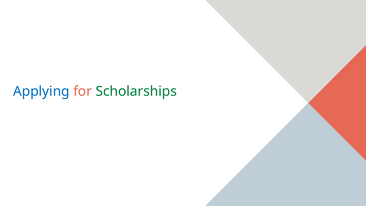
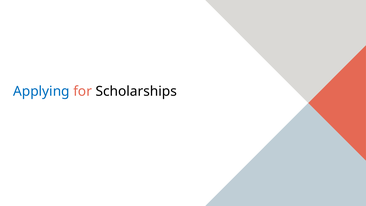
Scholarships colour: green -> black (136, 91)
